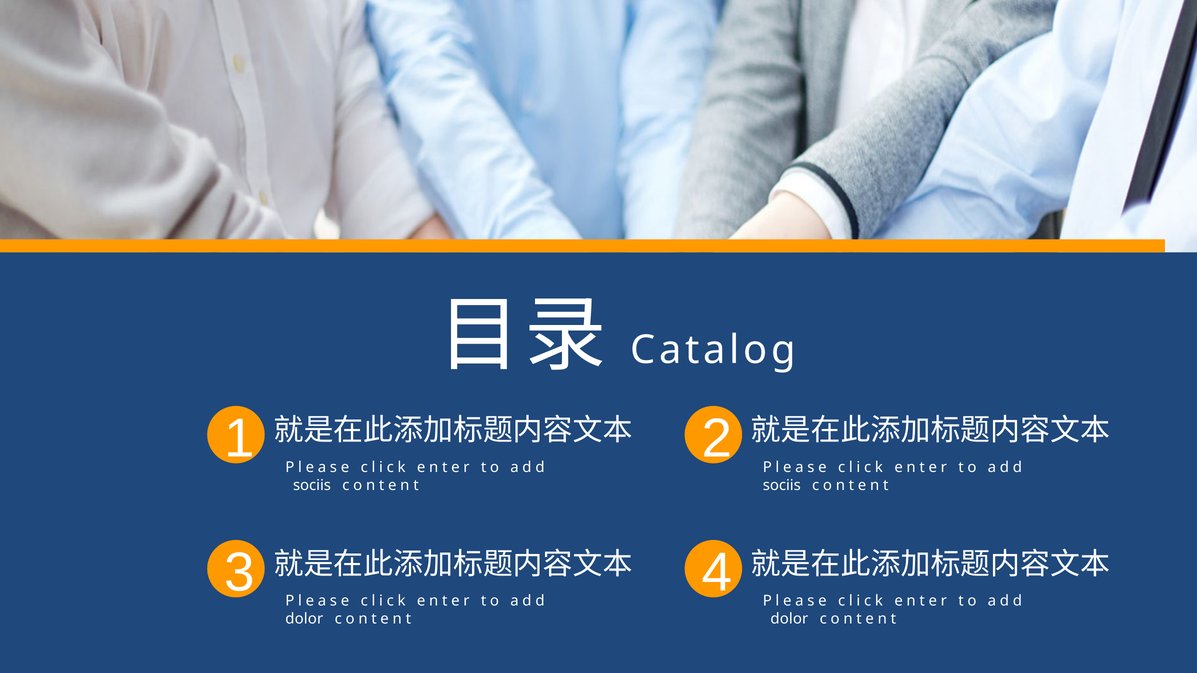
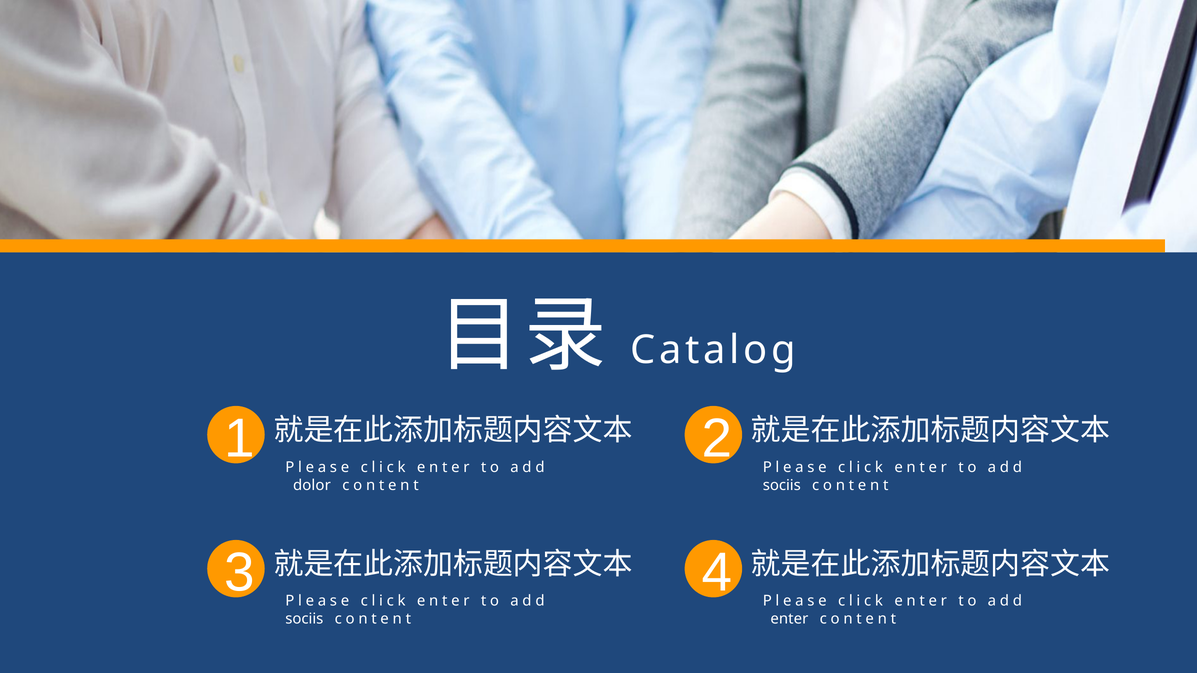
sociis: sociis -> dolor (312, 485)
dolor: dolor -> sociis (304, 619)
dolor: dolor -> enter (789, 619)
